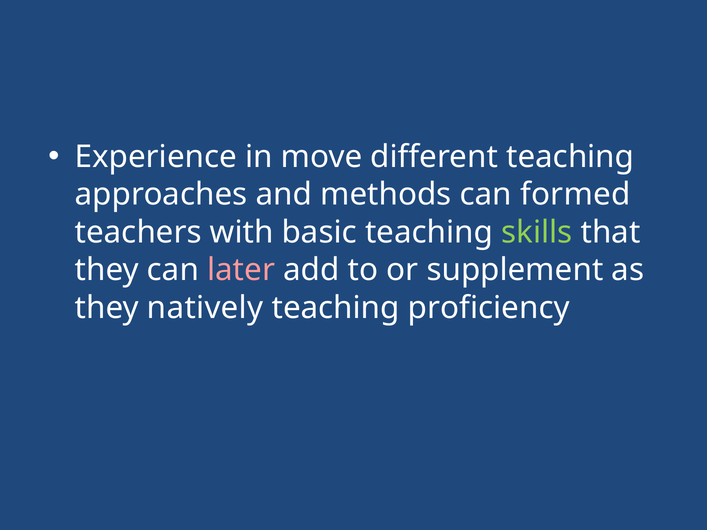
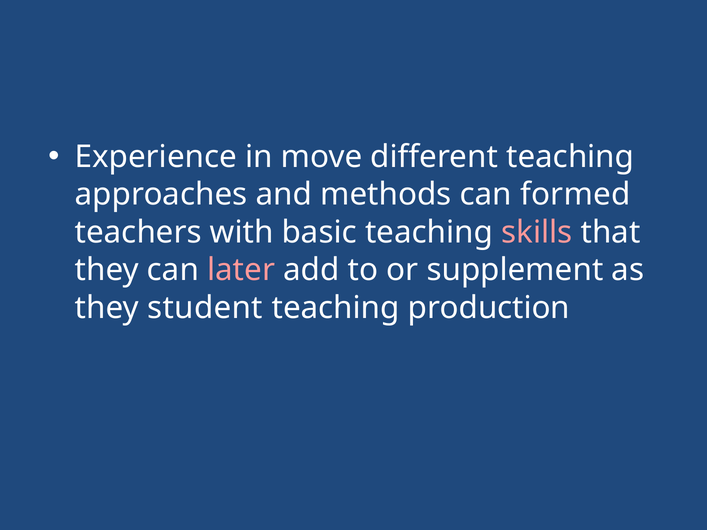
skills colour: light green -> pink (537, 232)
natively: natively -> student (205, 308)
proficiency: proficiency -> production (489, 308)
